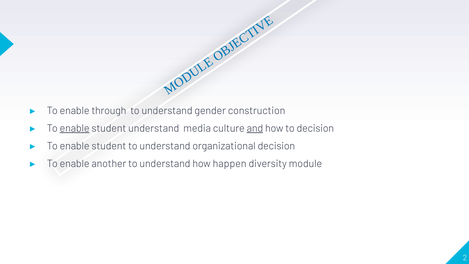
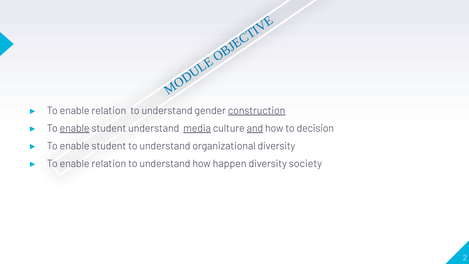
through: through -> relation (109, 111)
construction underline: none -> present (257, 111)
media underline: none -> present (197, 128)
organizational decision: decision -> diversity (276, 146)
another: another -> relation (109, 164)
module: module -> society (305, 164)
